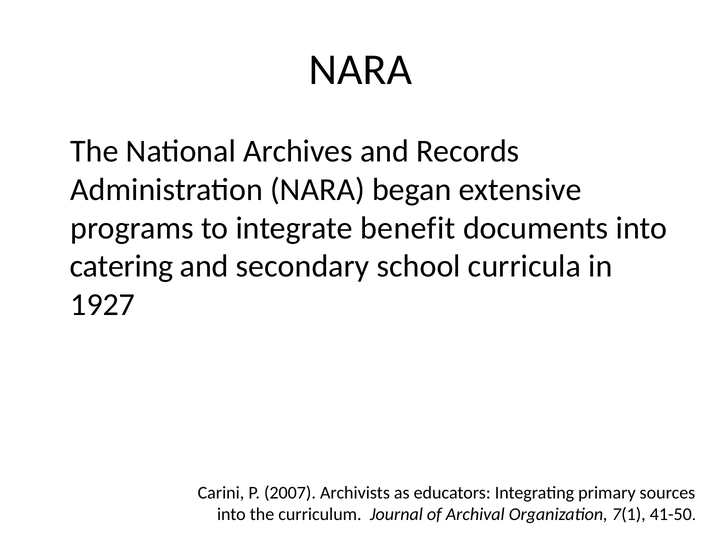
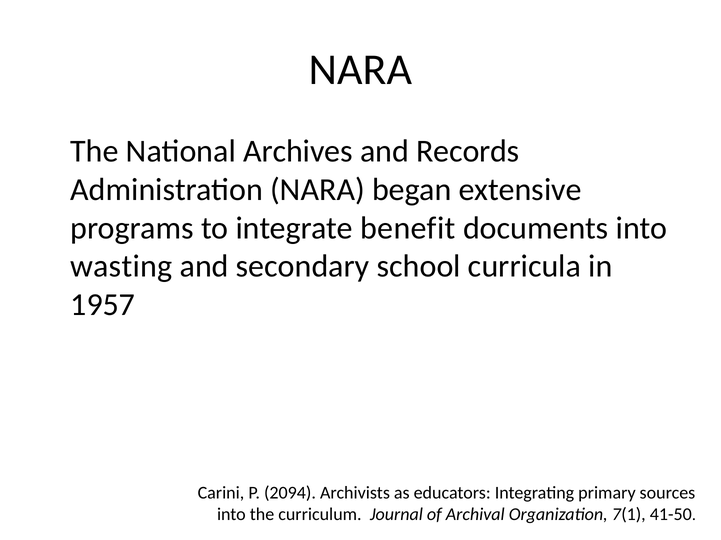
catering: catering -> wasting (121, 267)
1927: 1927 -> 1957 (103, 305)
2007: 2007 -> 2094 (290, 493)
